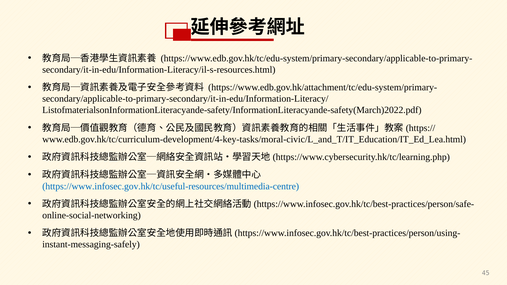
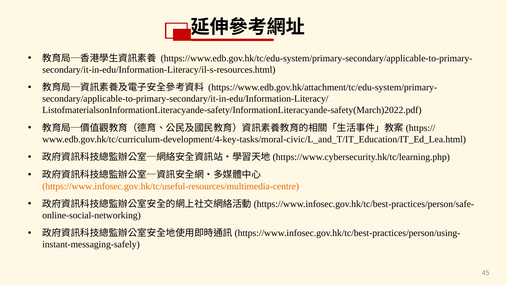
https://www.infosec.gov.hk/tc/useful-resources/multimedia-centre colour: blue -> orange (171, 186)
